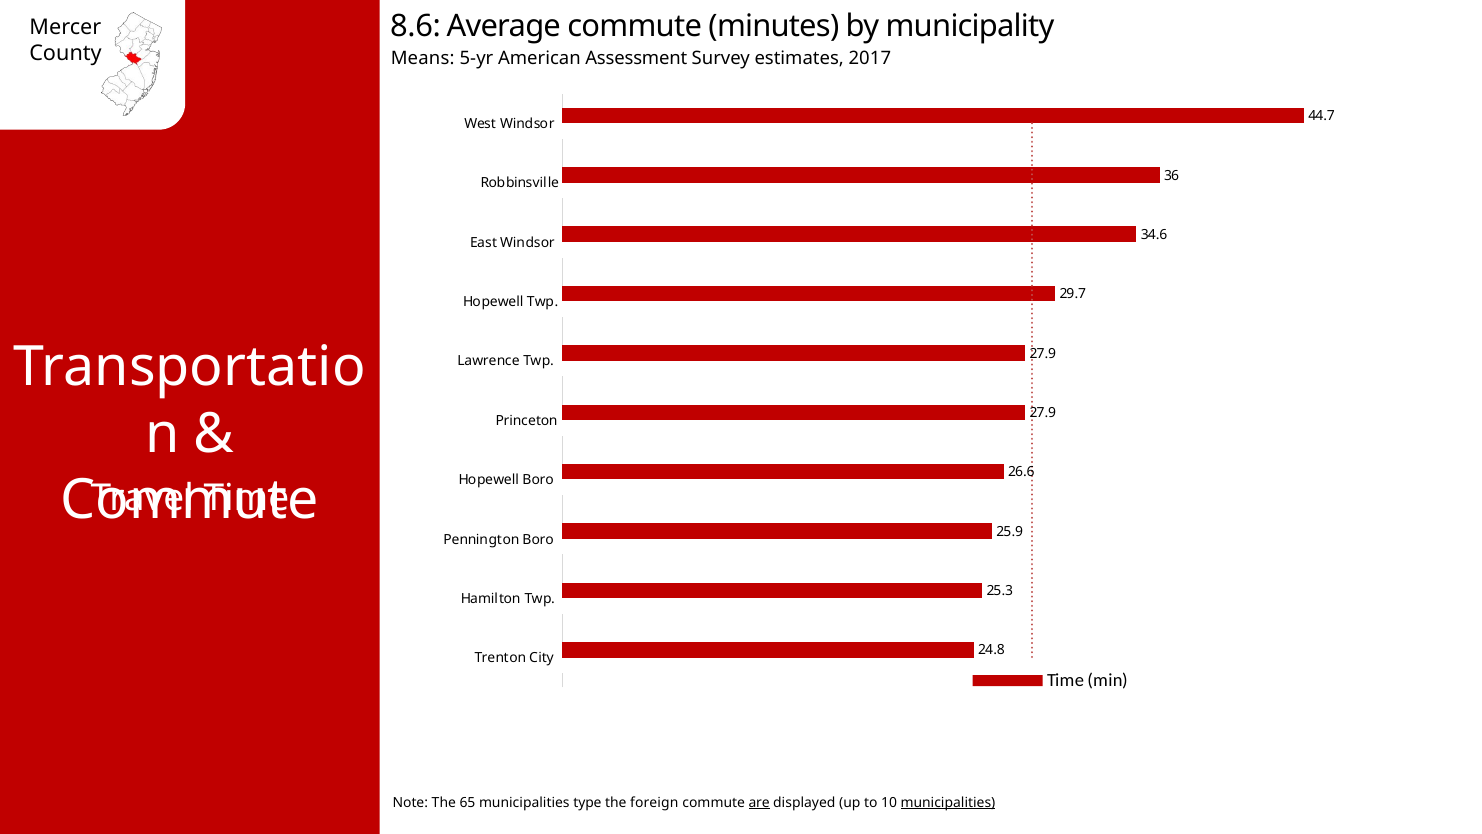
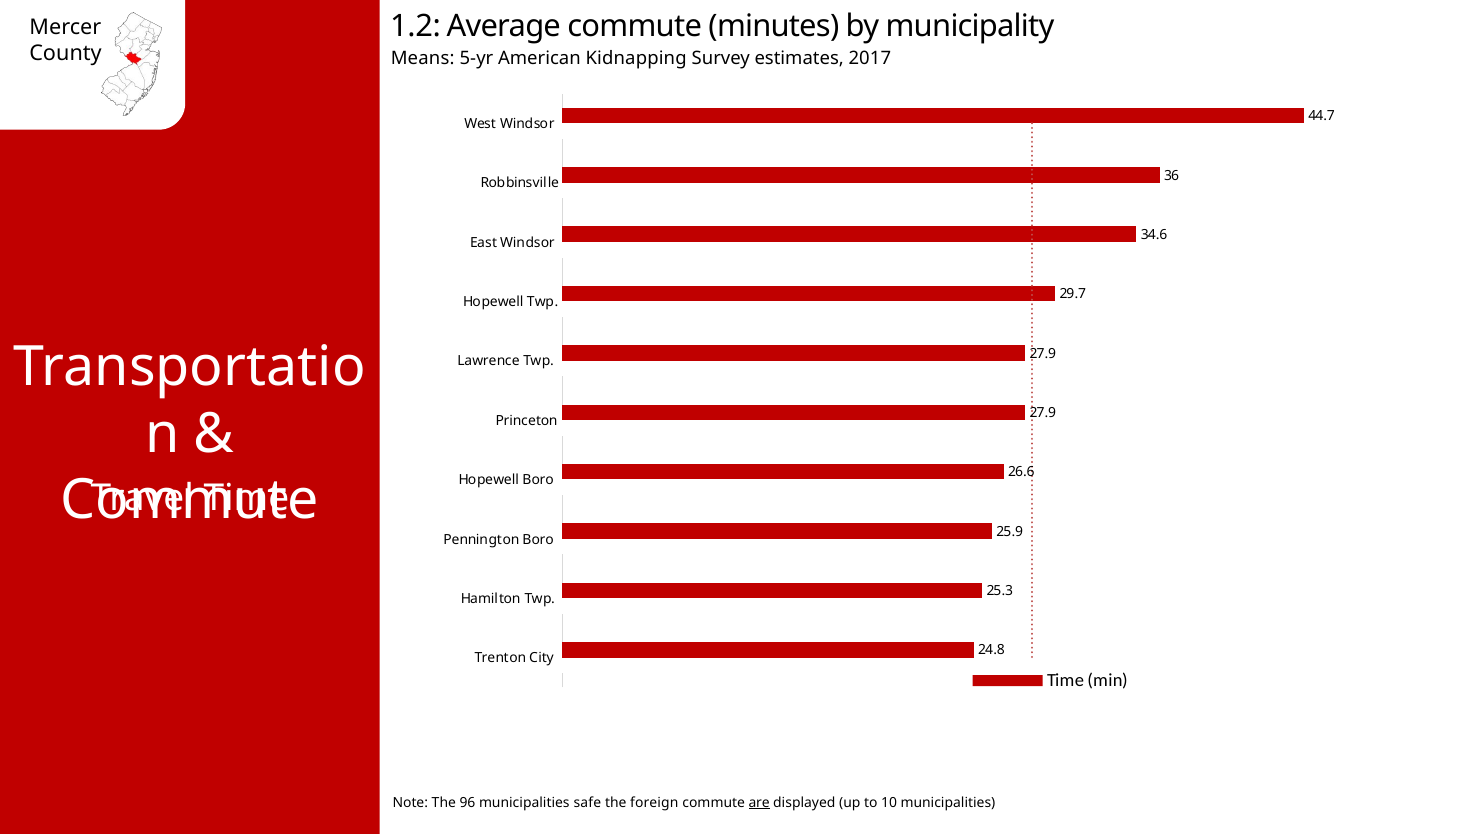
8.6: 8.6 -> 1.2 (416, 26)
Assessment: Assessment -> Kidnapping (636, 58)
65: 65 -> 96 (467, 802)
type: type -> safe (587, 802)
municipalities underline: present -> none (948, 802)
